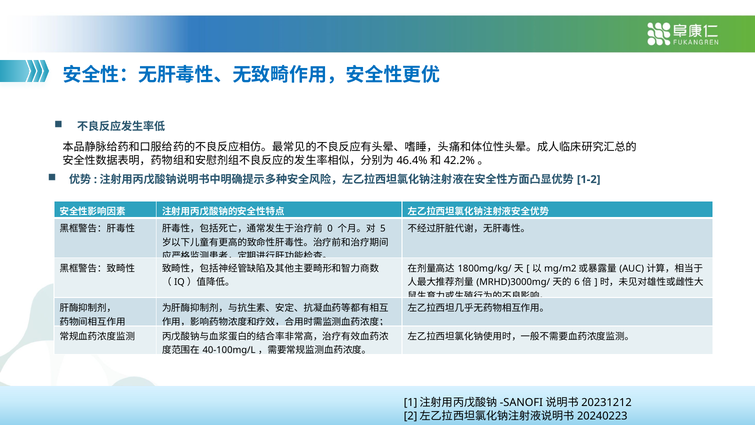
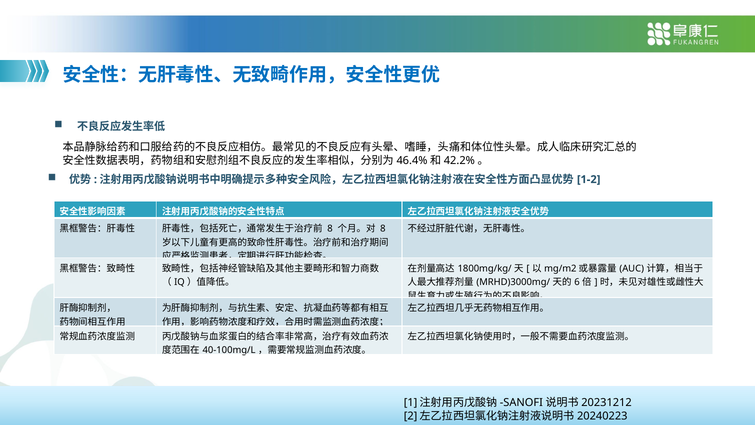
0: 0 -> 8 (330, 229)
5: 5 -> 8 (383, 229)
